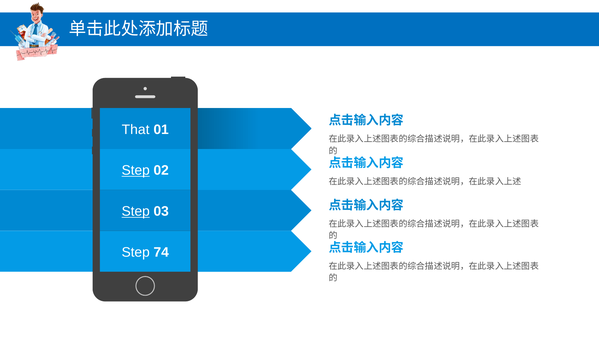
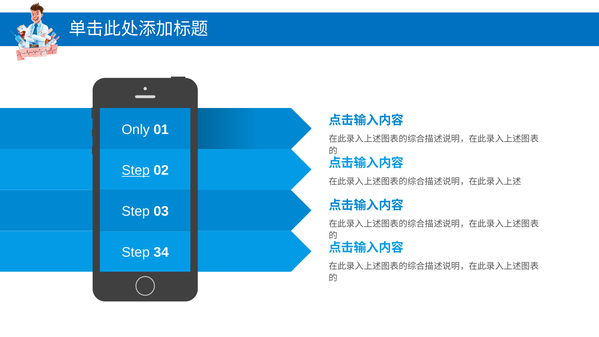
That: That -> Only (136, 129)
Step underline: present -> none (136, 211)
74: 74 -> 34 (161, 252)
